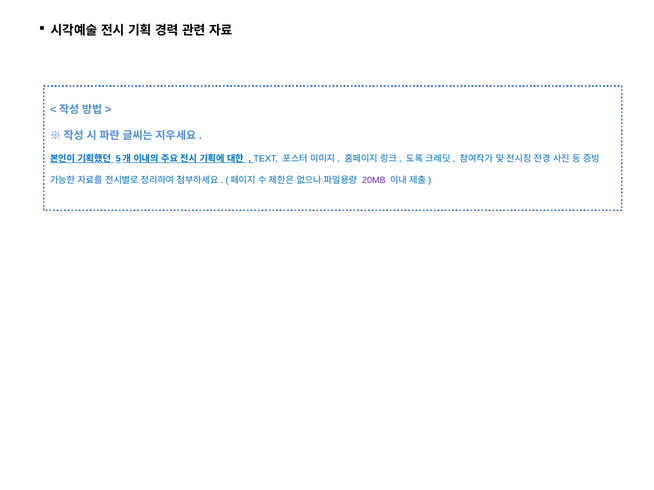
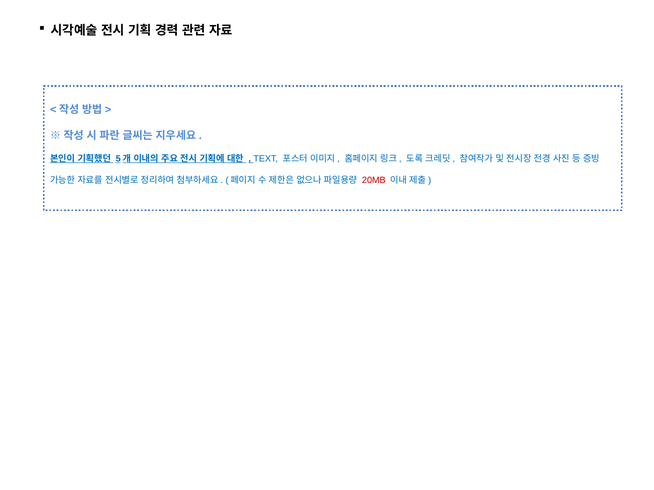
20MB colour: purple -> red (374, 181)
